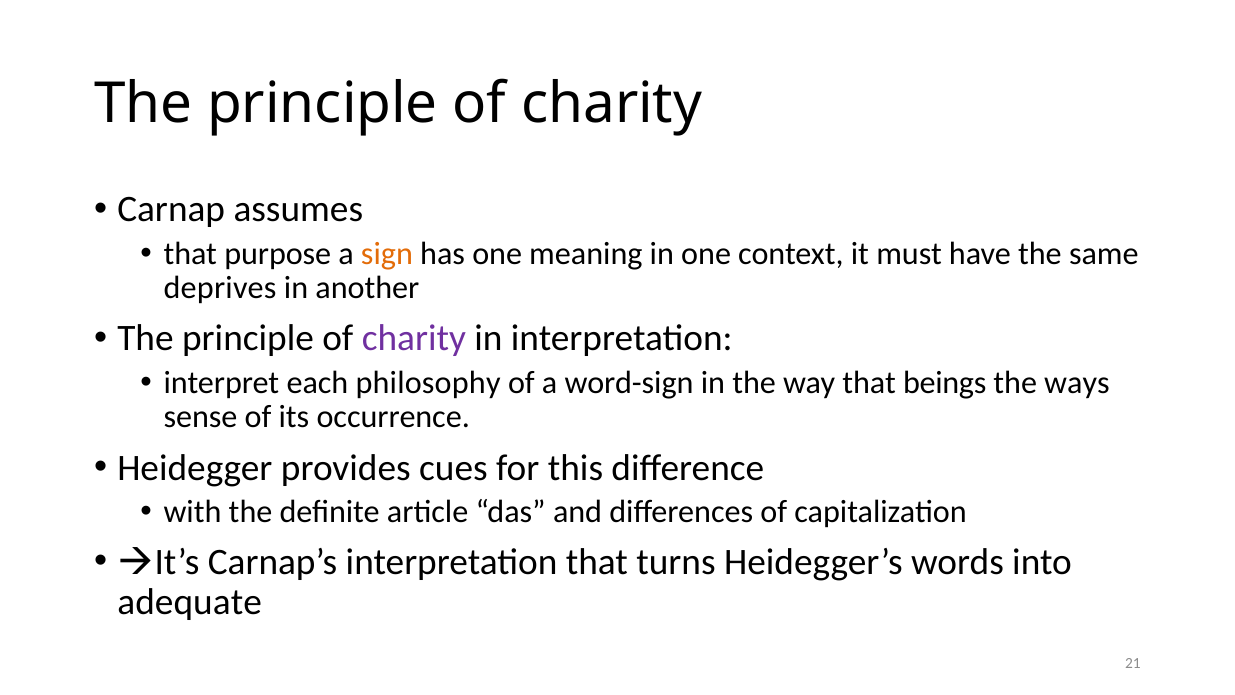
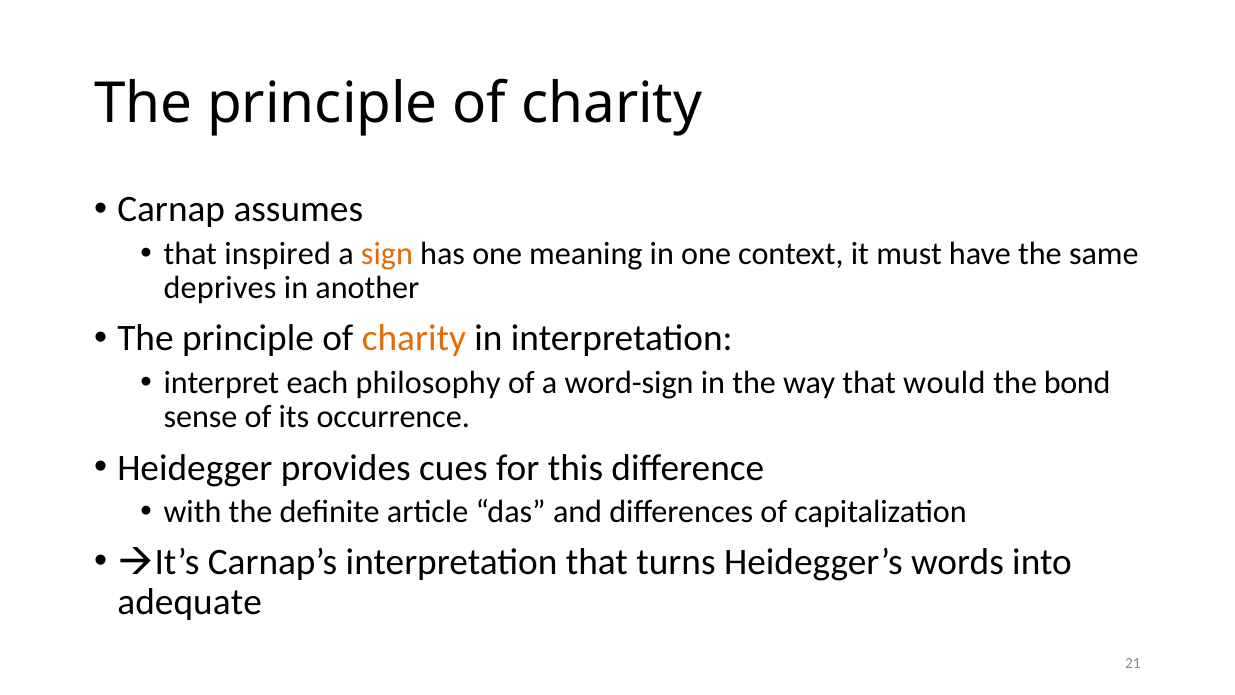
purpose: purpose -> inspired (278, 253)
charity colour: purple -> orange (414, 338)
beings: beings -> would (944, 382)
ways: ways -> bond (1077, 382)
